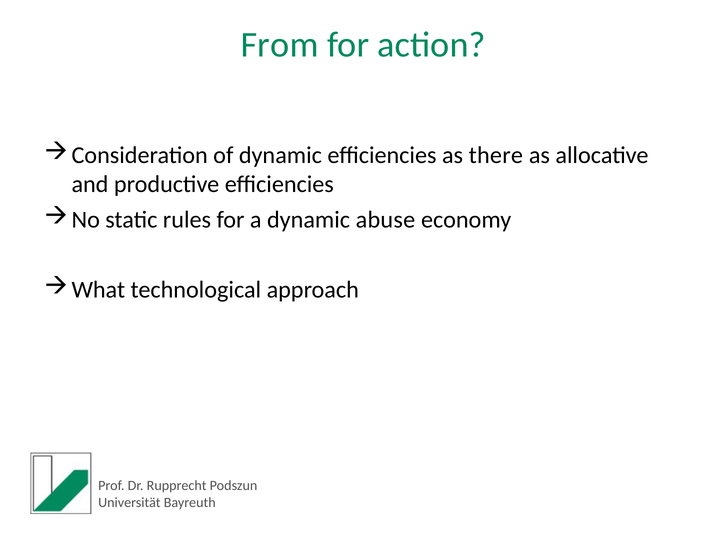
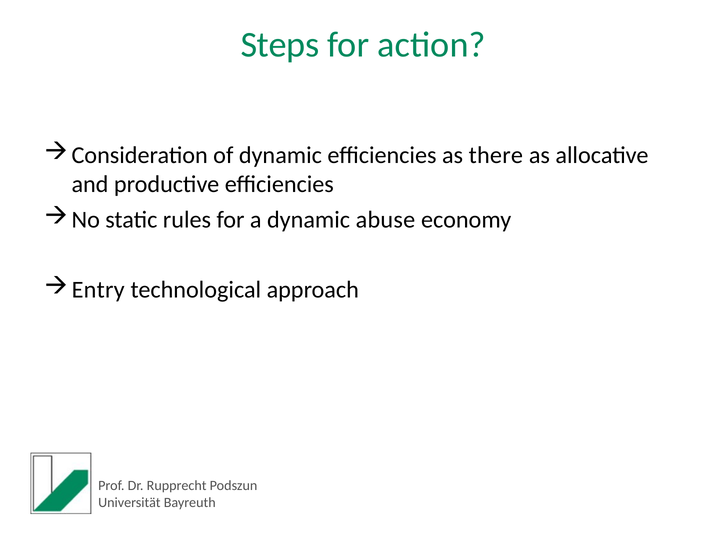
From: From -> Steps (280, 45)
What: What -> Entry (98, 290)
